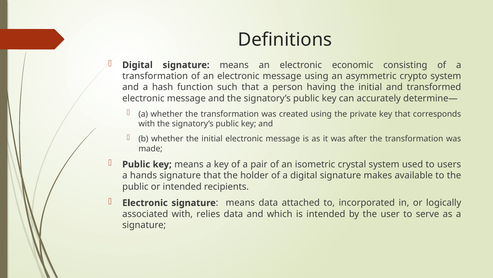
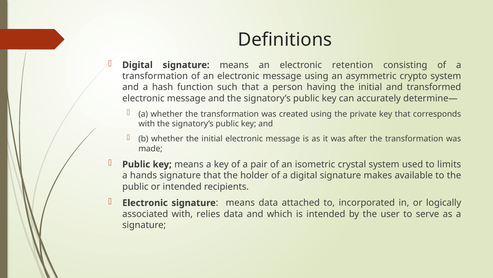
economic: economic -> retention (353, 65)
users: users -> limits (449, 164)
